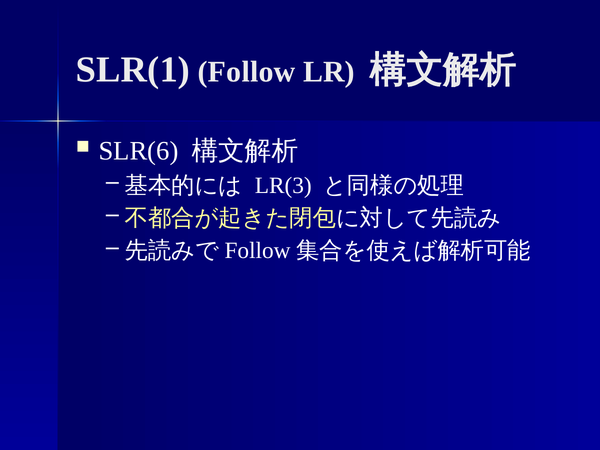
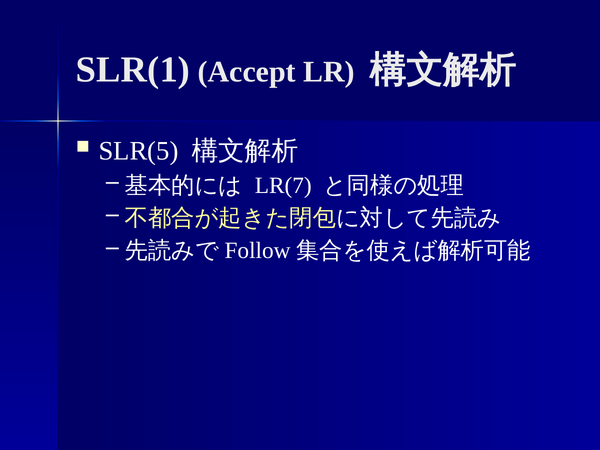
SLR(1 Follow: Follow -> Accept (247, 72)
SLR(6: SLR(6 -> SLR(5 (138, 151)
LR(3: LR(3 -> LR(7 (283, 185)
